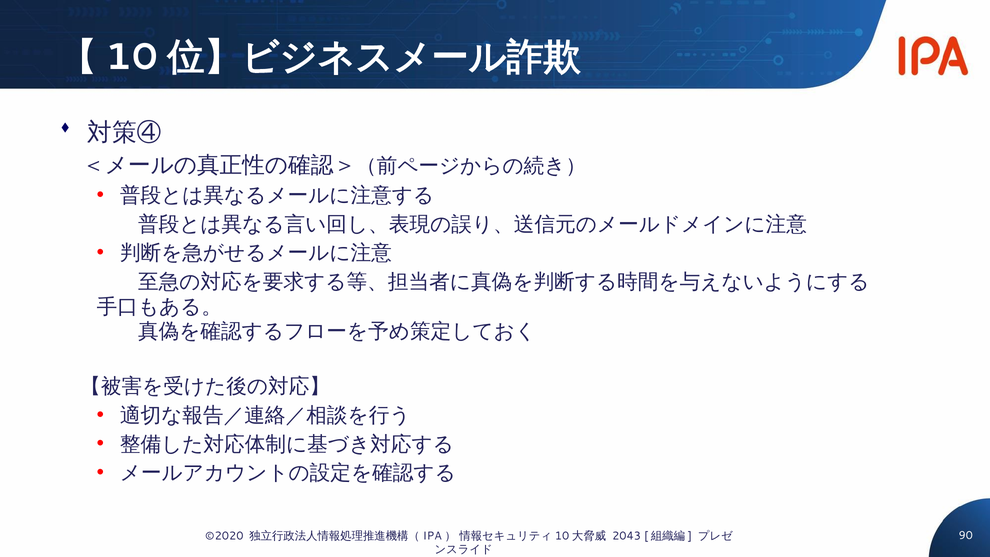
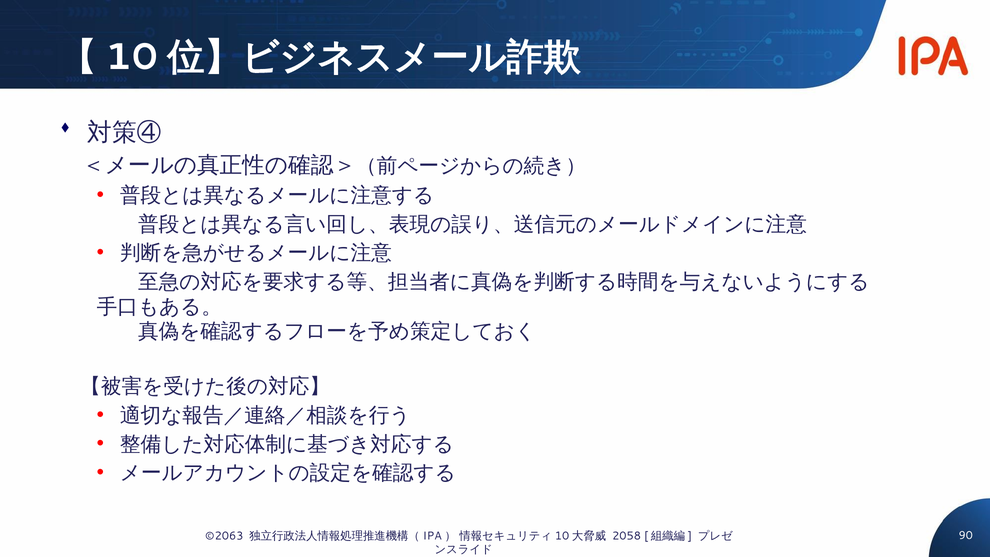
©2020: ©2020 -> ©2063 (224, 536)
2043: 2043 -> 2058 (627, 536)
